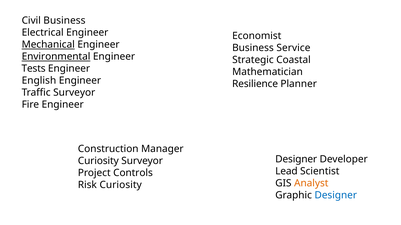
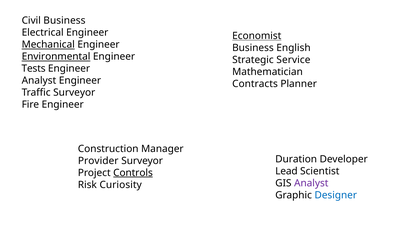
Economist underline: none -> present (257, 36)
Service: Service -> English (293, 48)
Coastal: Coastal -> Service (293, 60)
English: English -> Analyst (39, 81)
Resilience: Resilience -> Contracts (255, 84)
Designer: Designer -> Duration (296, 160)
Curiosity: Curiosity -> Provider (98, 161)
Controls underline: none -> present (133, 173)
Analyst colour: orange -> purple (311, 184)
